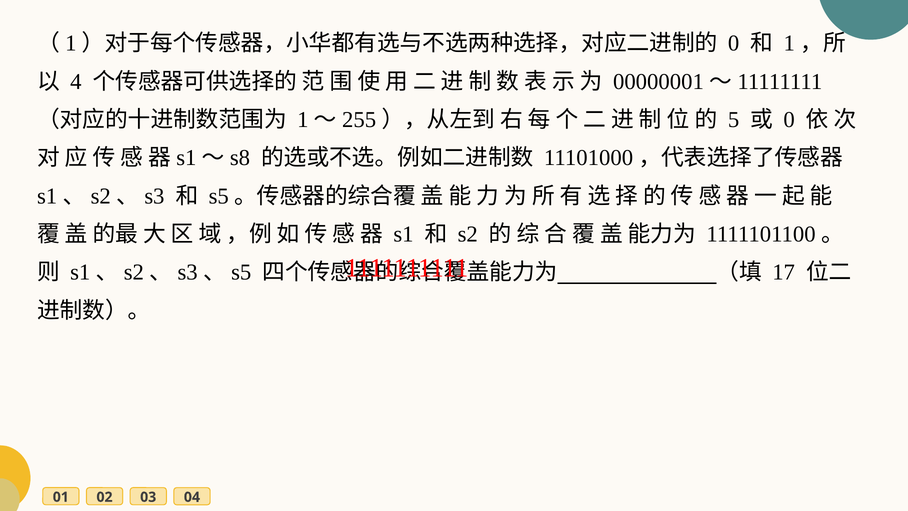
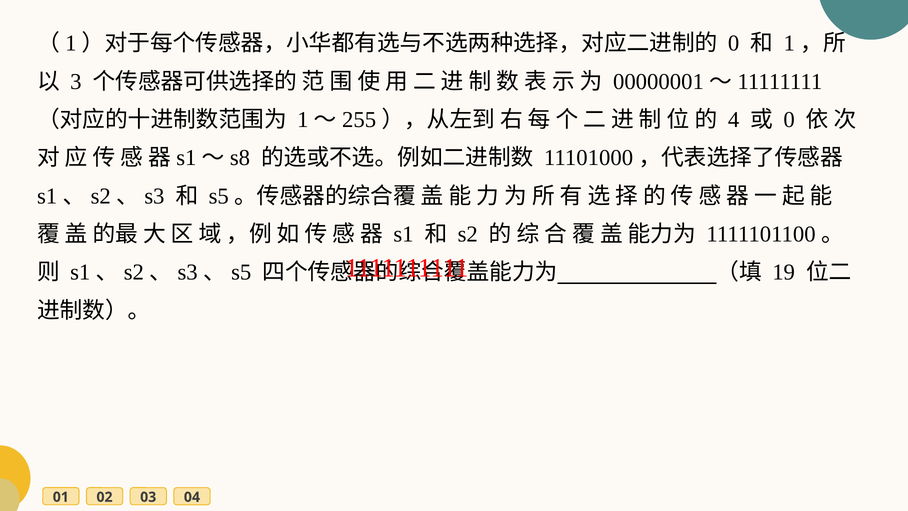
4: 4 -> 3 (76, 82)
5: 5 -> 4 (734, 120)
17: 17 -> 19 (784, 272)
